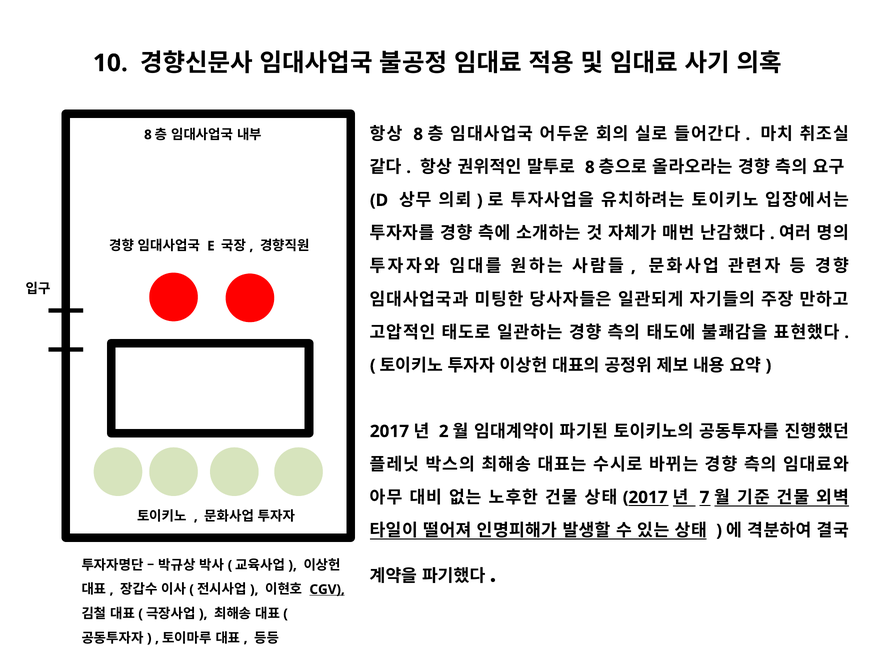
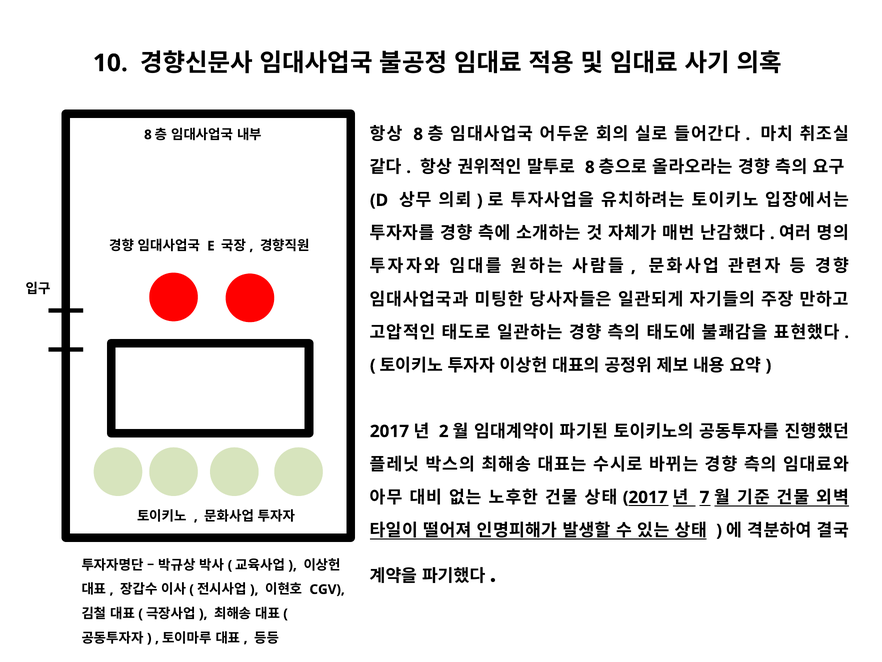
CGV underline: present -> none (327, 589)
